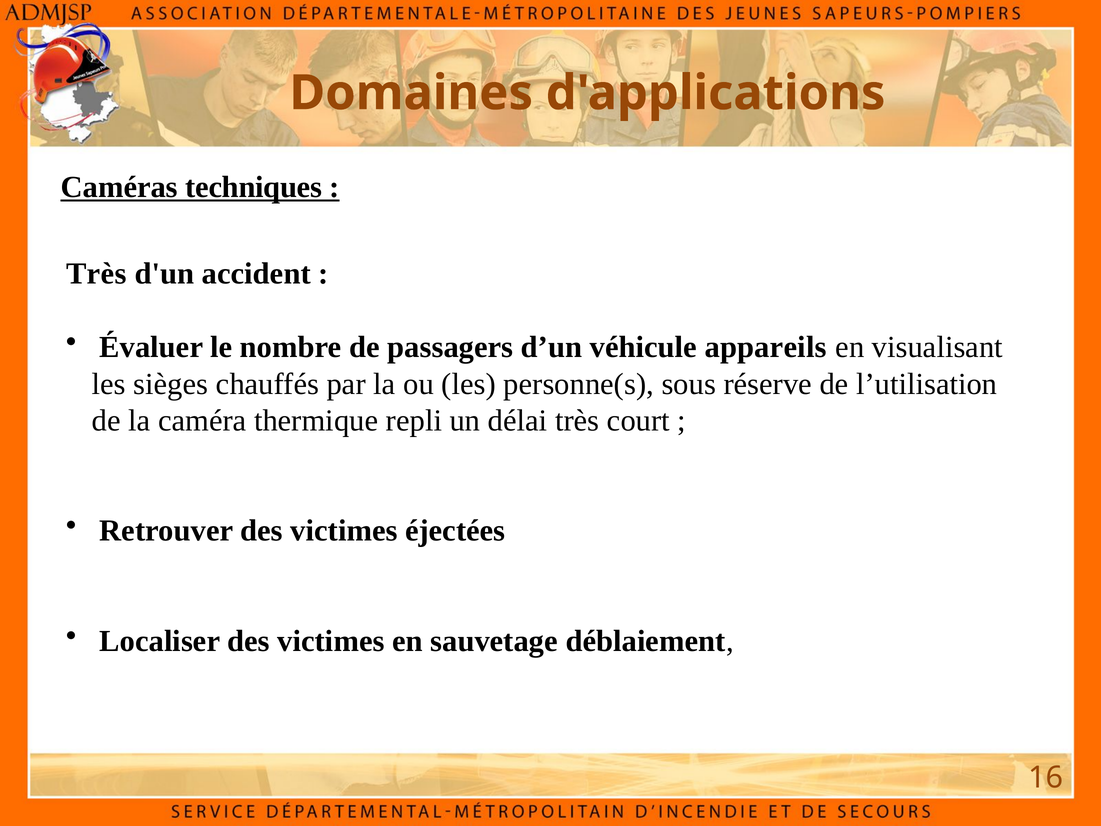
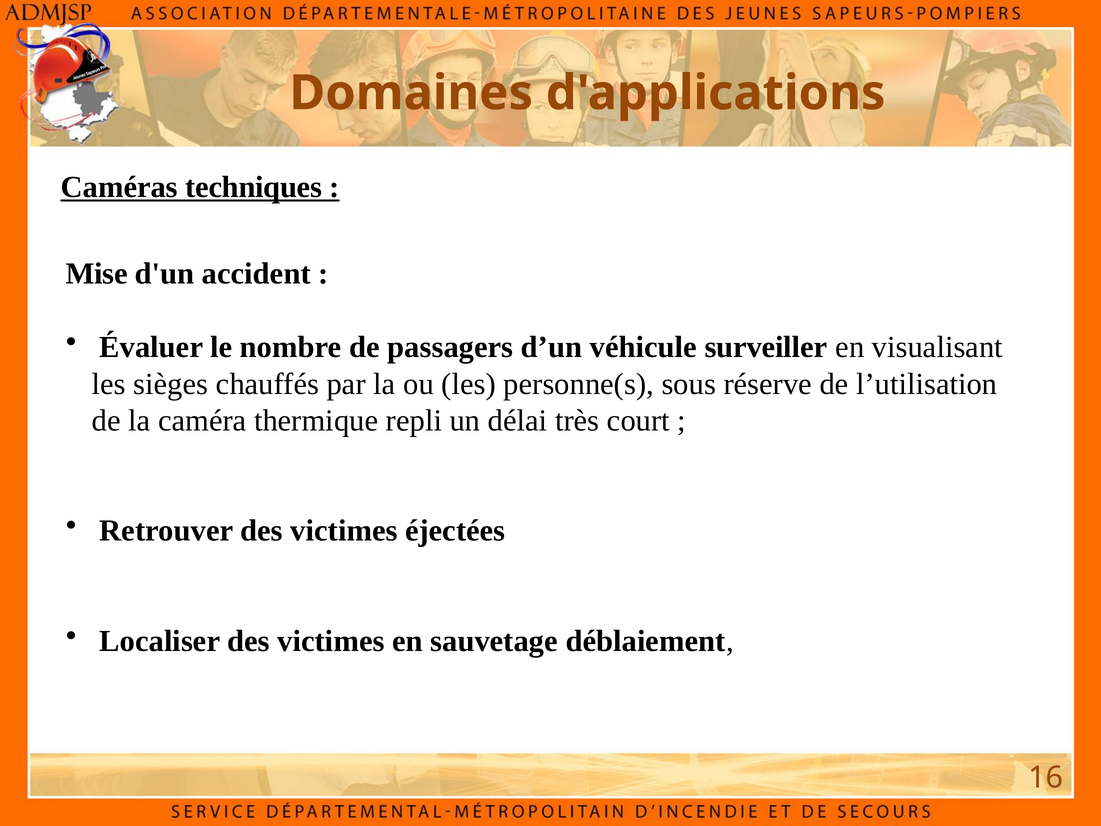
Très: Très -> Mise (97, 274)
appareils: appareils -> surveiller (766, 347)
